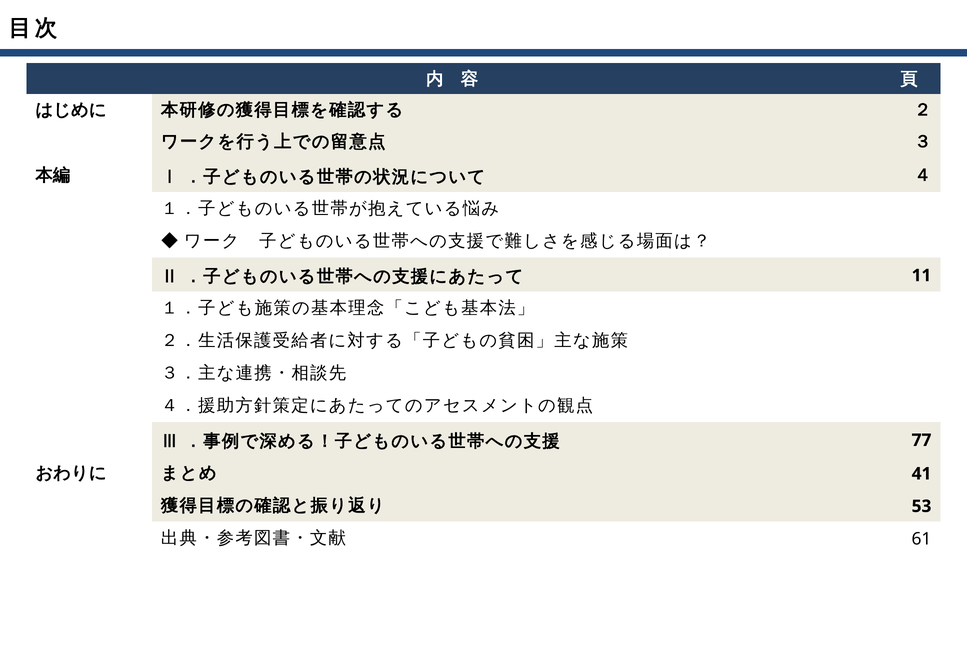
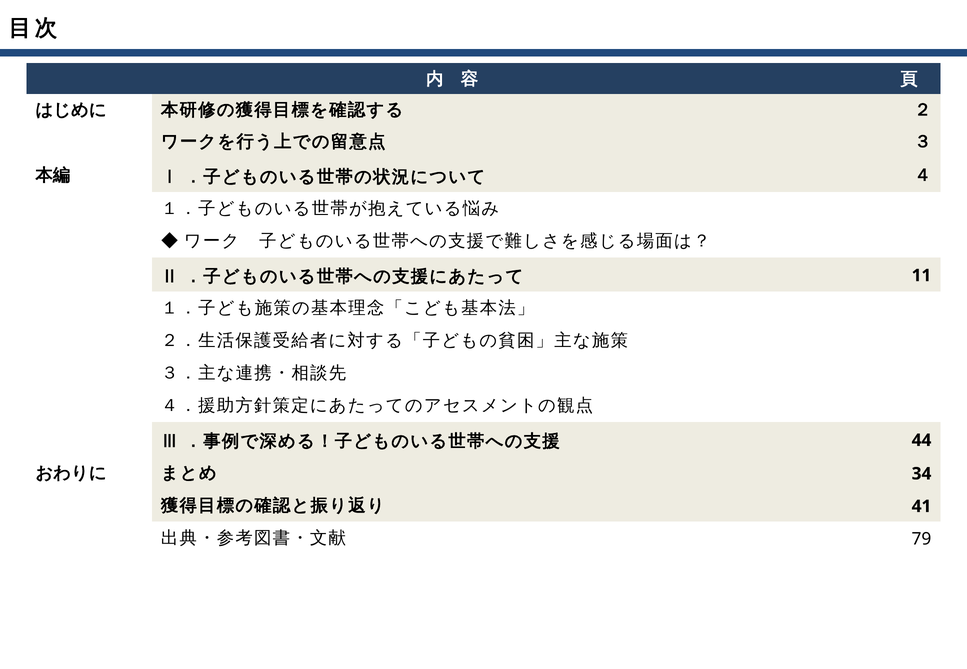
77: 77 -> 44 (922, 441)
41: 41 -> 34 (922, 474)
53: 53 -> 41 (922, 507)
61: 61 -> 79 (922, 539)
